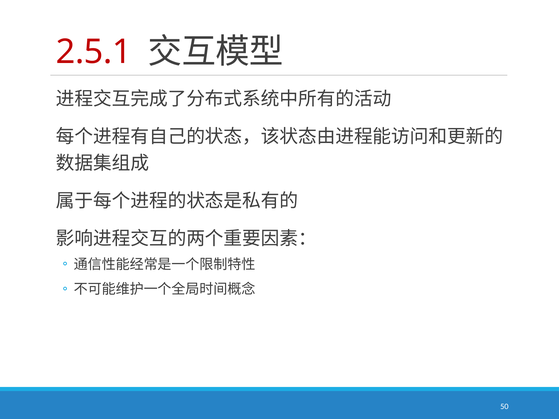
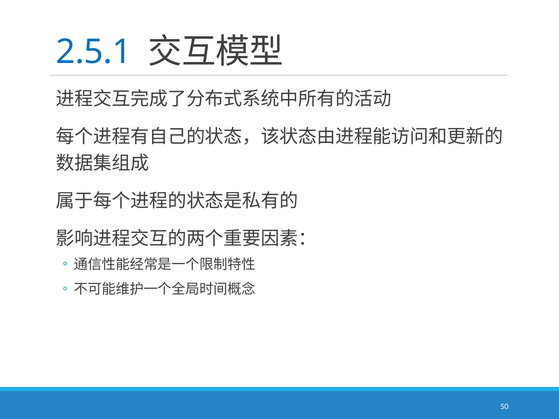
2.5.1 colour: red -> blue (94, 52)
